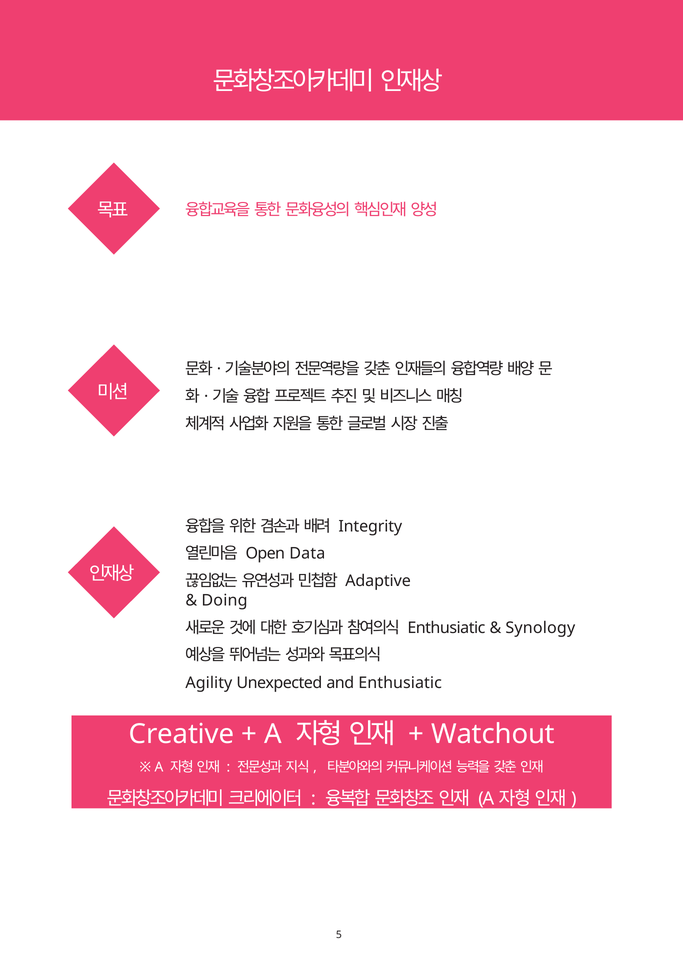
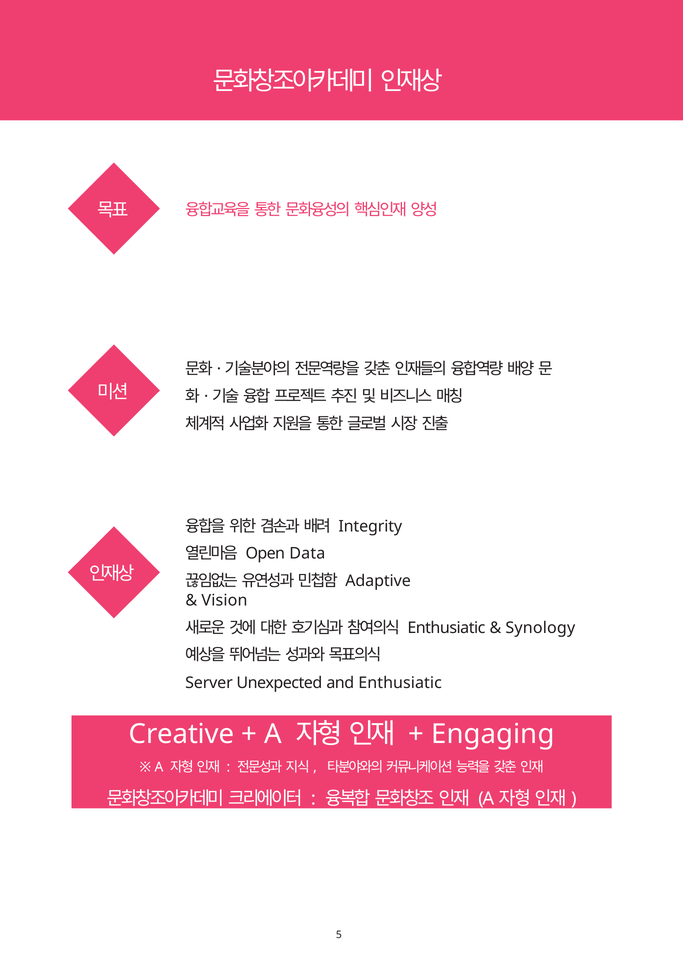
Doing: Doing -> Vision (225, 601)
Agility: Agility -> Server (209, 683)
Watchout: Watchout -> Engaging (493, 734)
